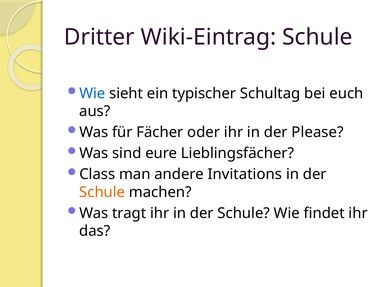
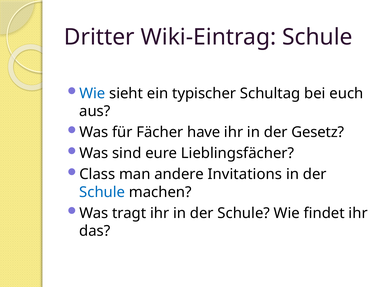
oder: oder -> have (204, 132)
Please: Please -> Gesetz (318, 132)
Schule colour: orange -> blue (102, 192)
